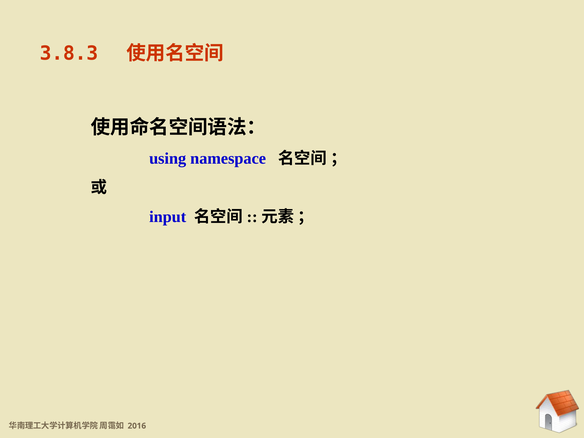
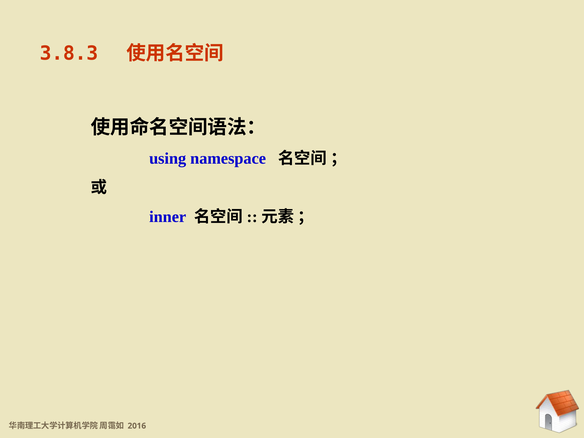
input: input -> inner (168, 217)
